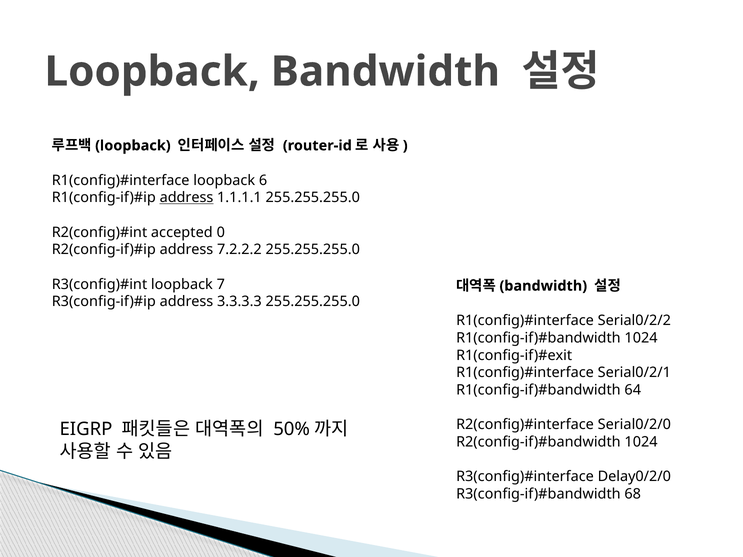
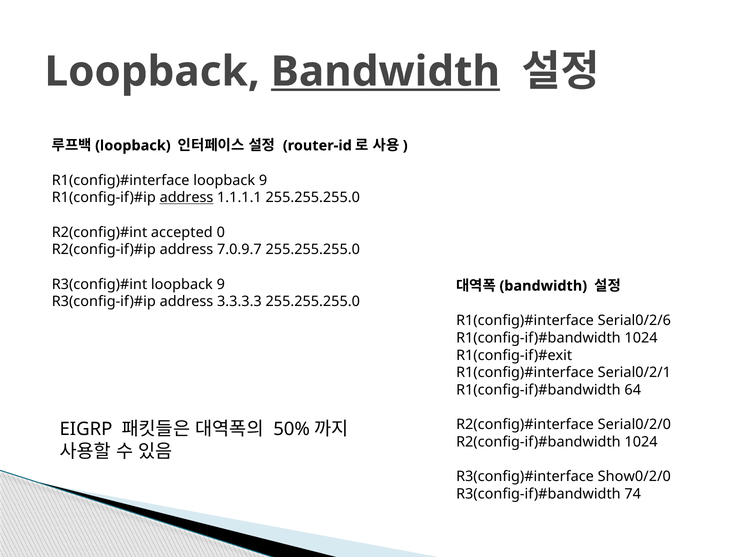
Bandwidth underline: none -> present (385, 72)
6: 6 -> 9 (263, 180)
7.2.2.2: 7.2.2.2 -> 7.0.9.7 (239, 250)
7: 7 -> 9 (221, 284)
Serial0/2/2: Serial0/2/2 -> Serial0/2/6 (634, 321)
Delay0/2/0: Delay0/2/0 -> Show0/2/0 (634, 477)
68: 68 -> 74 (633, 494)
